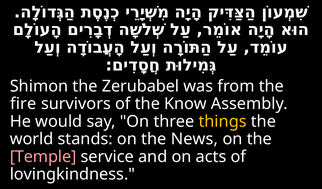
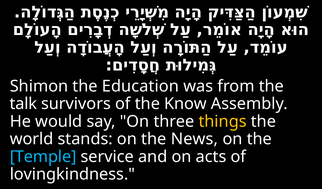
Zerubabel: Zerubabel -> Education (140, 86)
fire: fire -> talk (23, 104)
Temple colour: pink -> light blue (43, 156)
